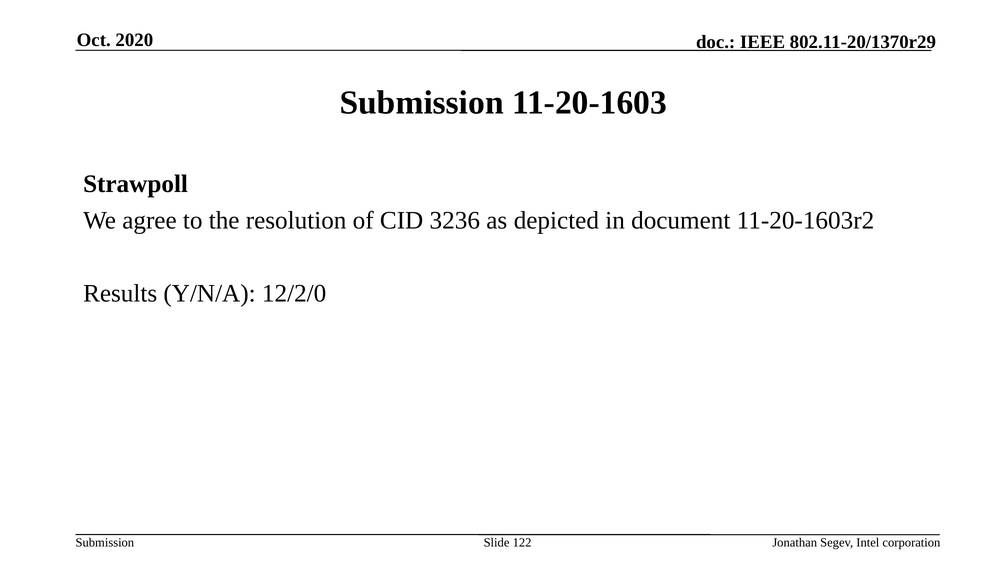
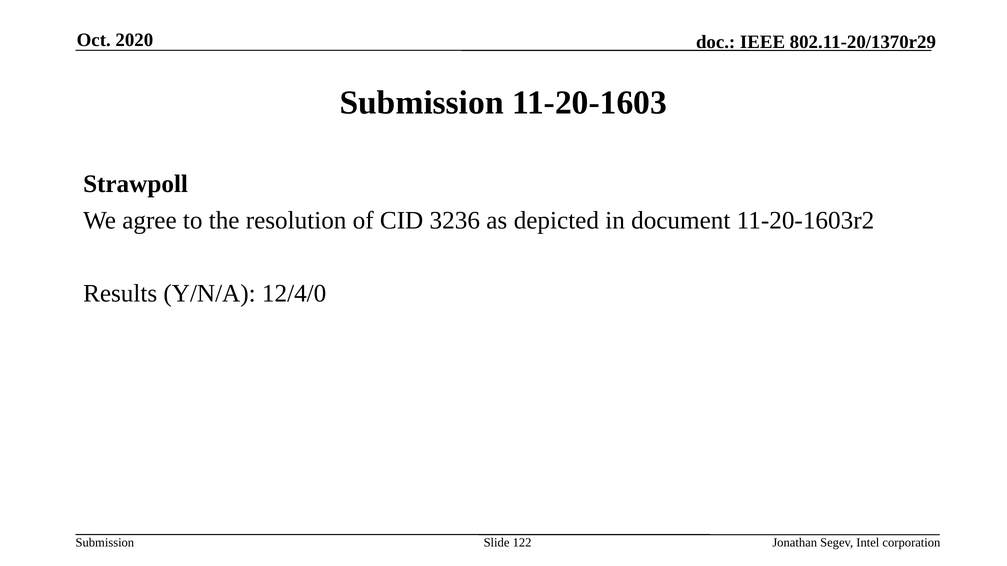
12/2/0: 12/2/0 -> 12/4/0 (294, 294)
